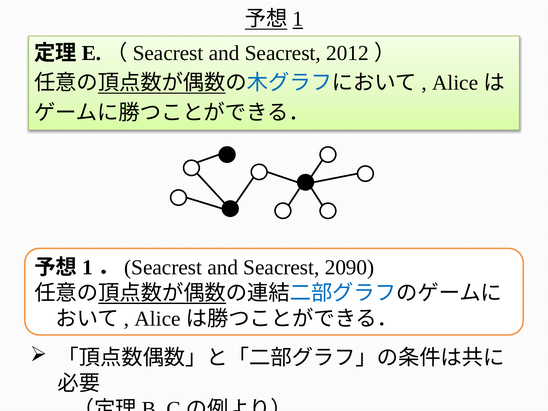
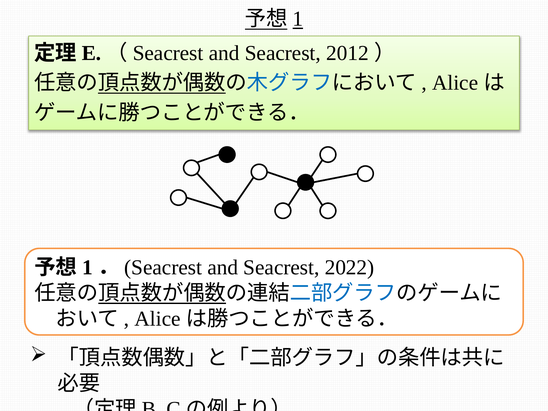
2090: 2090 -> 2022 (350, 268)
